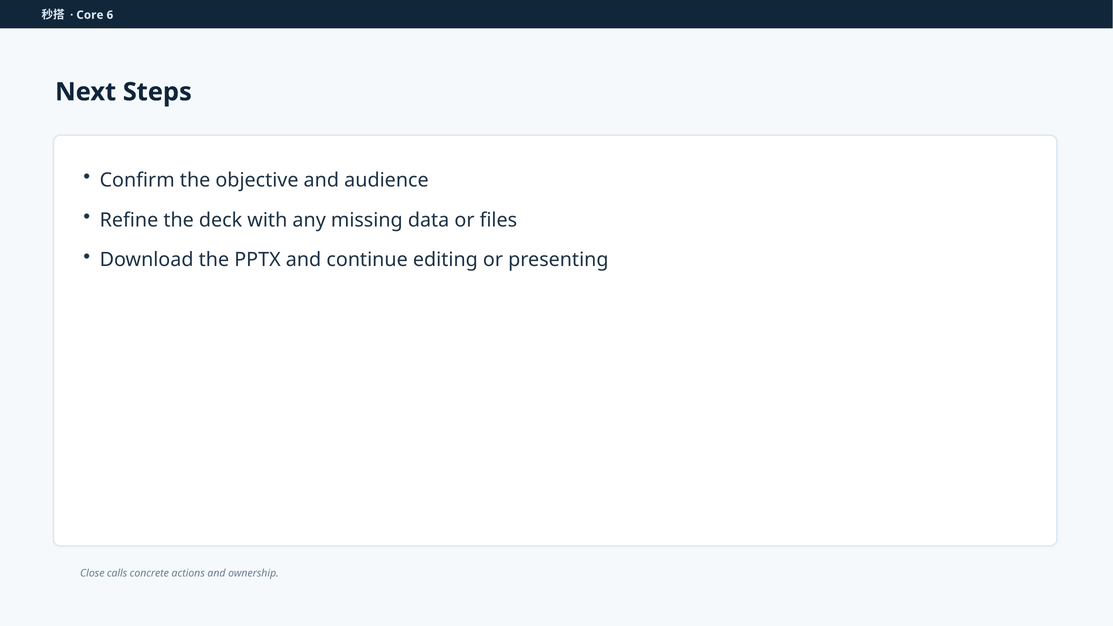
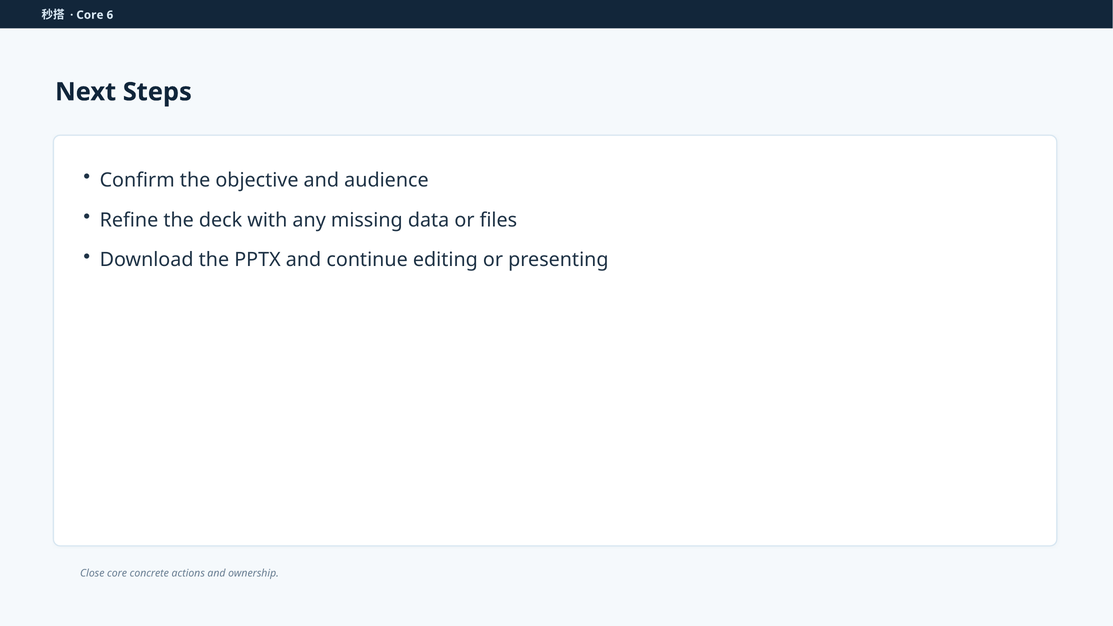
Close calls: calls -> core (117, 573)
